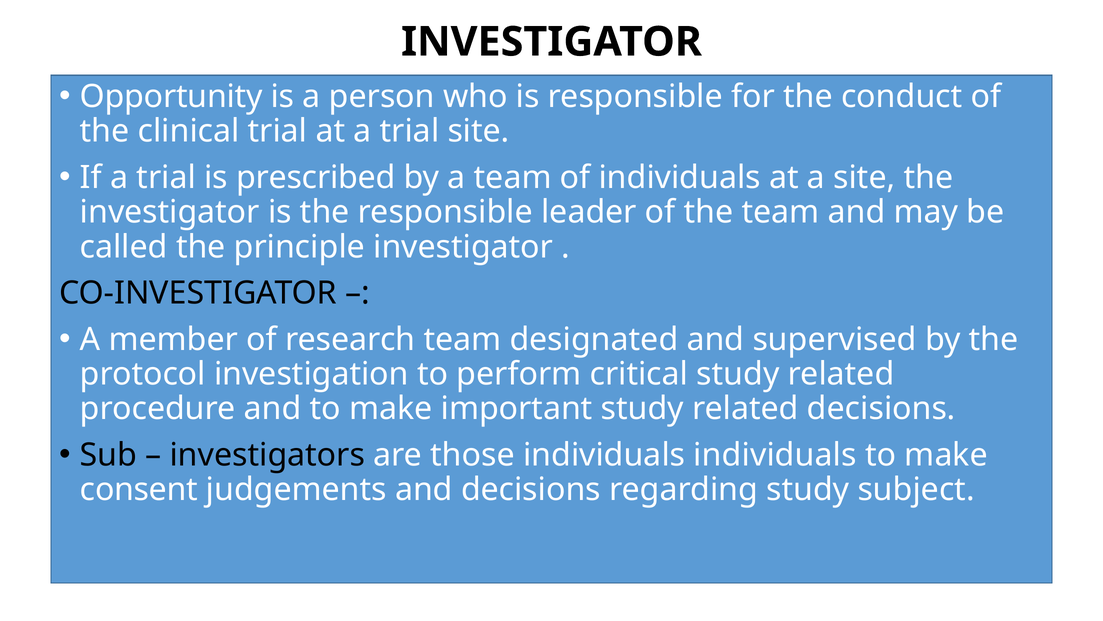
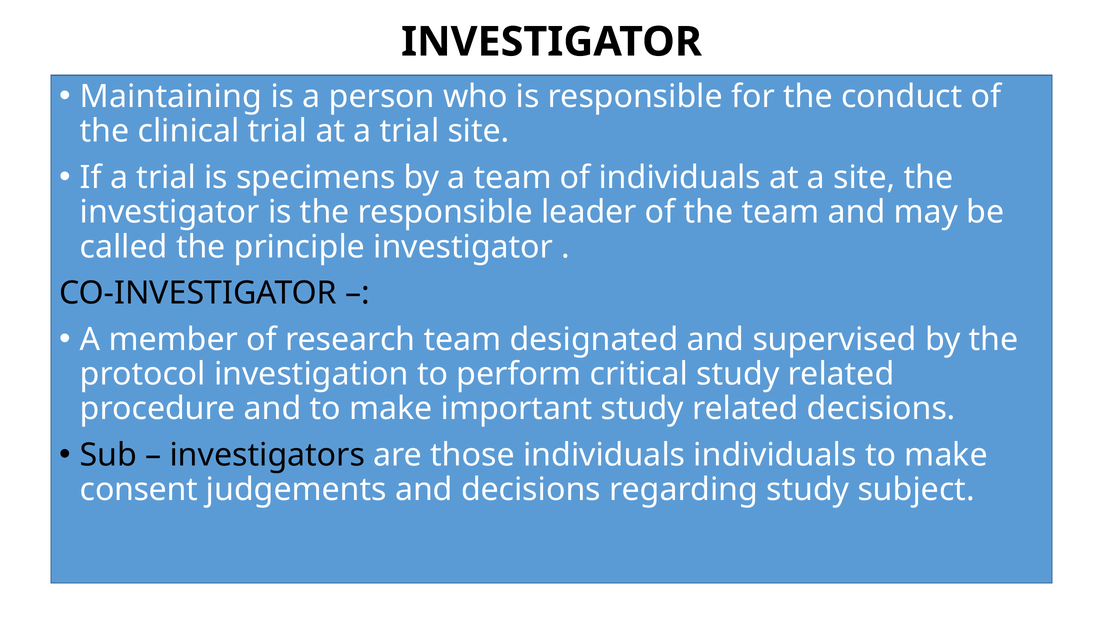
Opportunity: Opportunity -> Maintaining (171, 96)
prescribed: prescribed -> specimens (316, 177)
